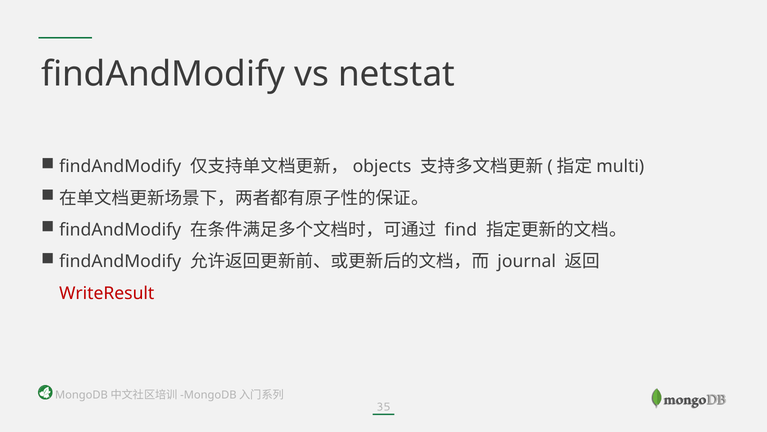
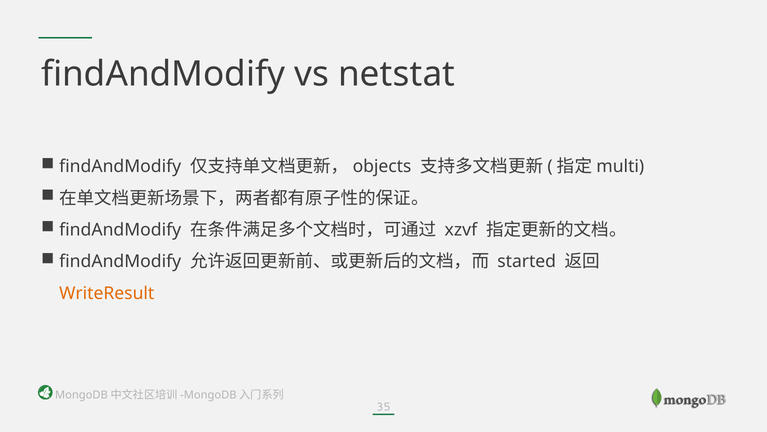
find: find -> xzvf (461, 230)
journal: journal -> started (527, 261)
WriteResult colour: red -> orange (107, 293)
